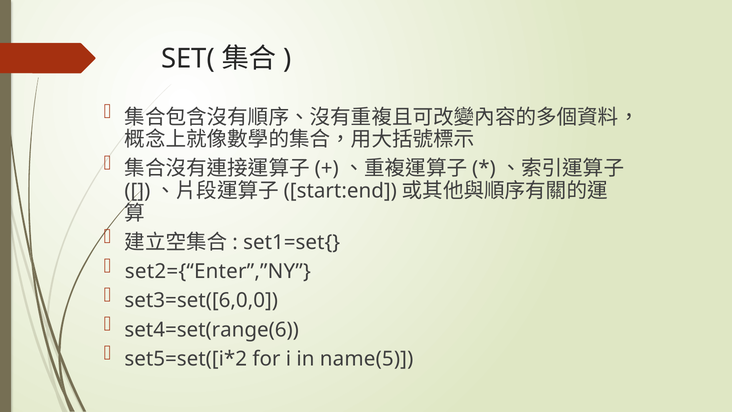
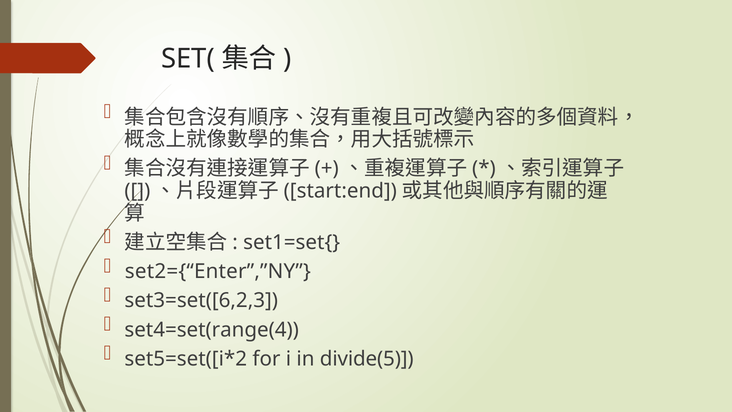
set3=set([6,0,0: set3=set([6,0,0 -> set3=set([6,2,3 (201, 300)
set4=set(range(6: set4=set(range(6 -> set4=set(range(4 (212, 330)
name(5: name(5 -> divide(5 (367, 359)
